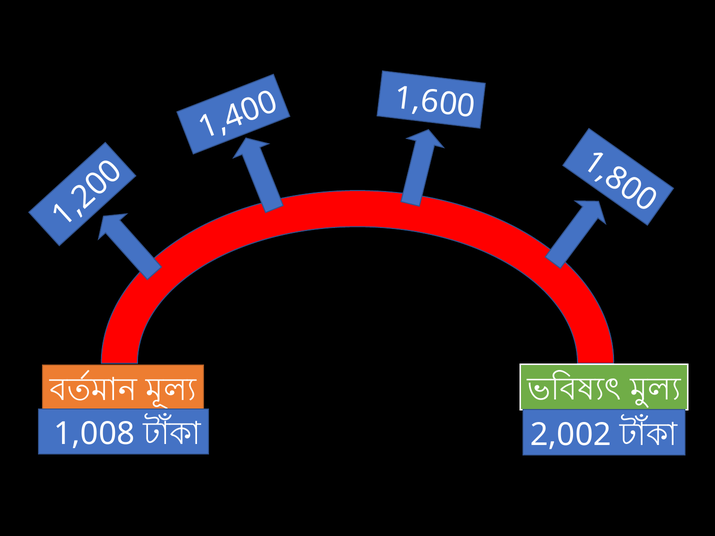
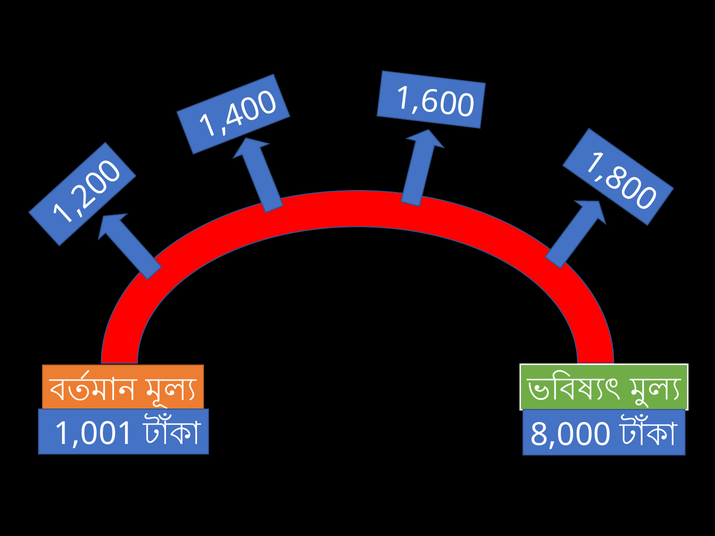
1,008: 1,008 -> 1,001 (94, 434)
2,002: 2,002 -> 8,000 (571, 435)
